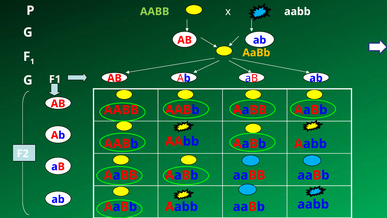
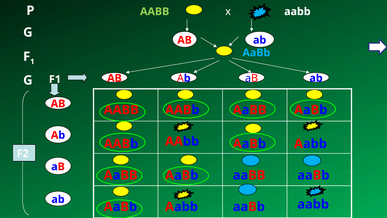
AaBb colour: yellow -> light blue (256, 53)
